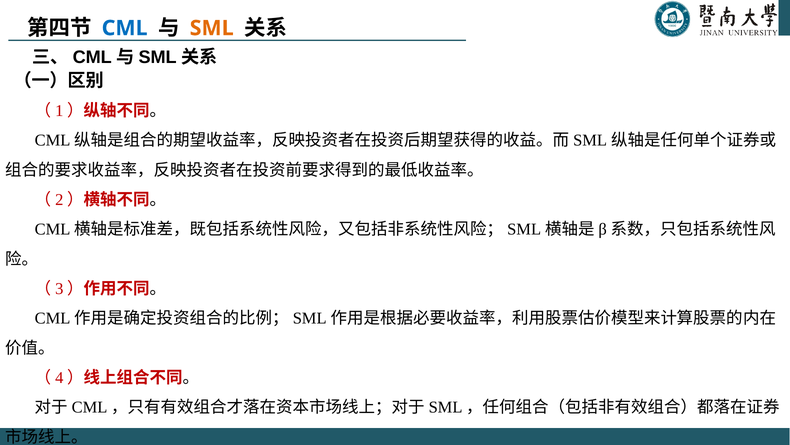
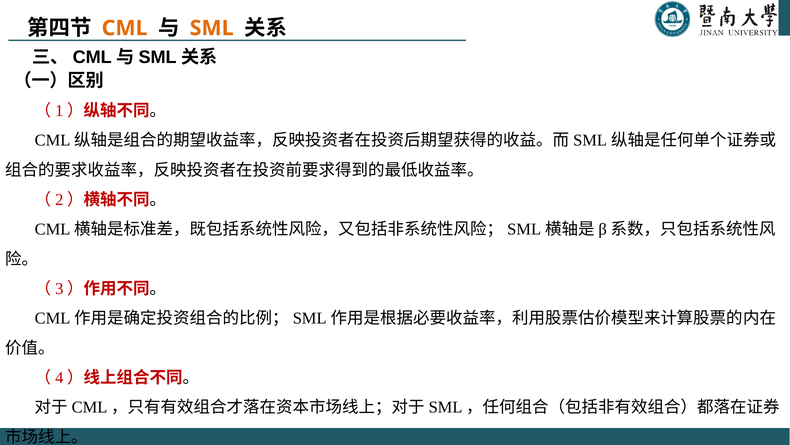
CML colour: blue -> orange (125, 28)
